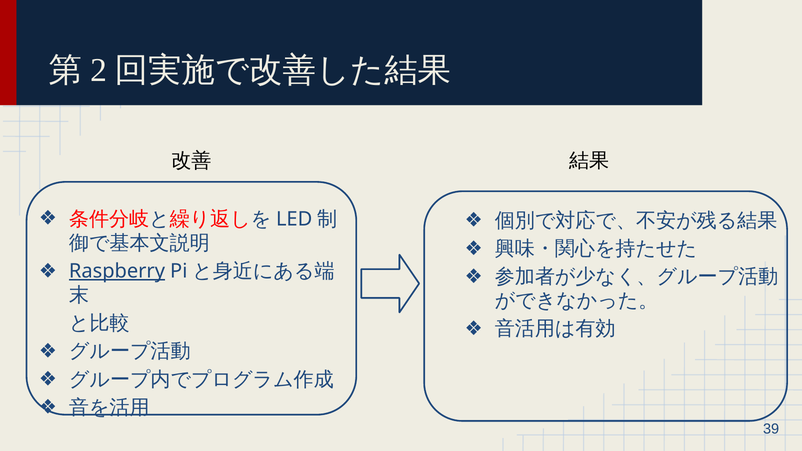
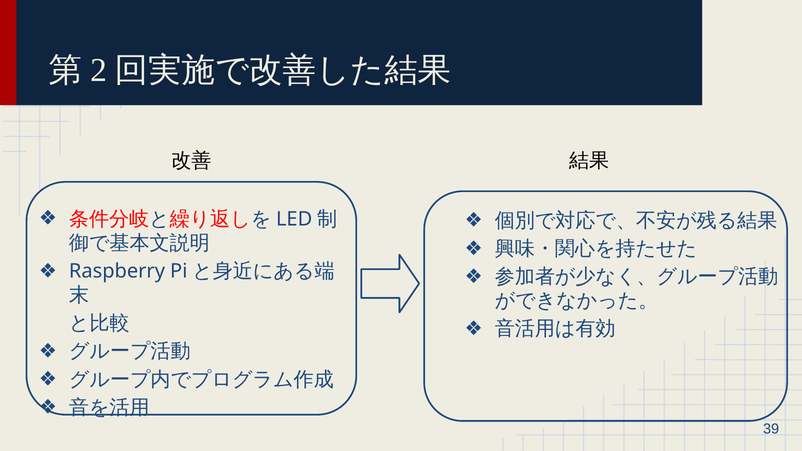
Raspberry underline: present -> none (117, 271)
